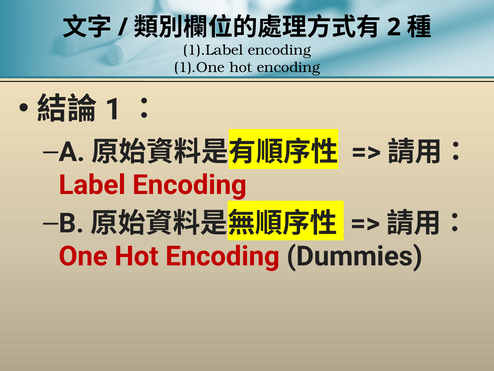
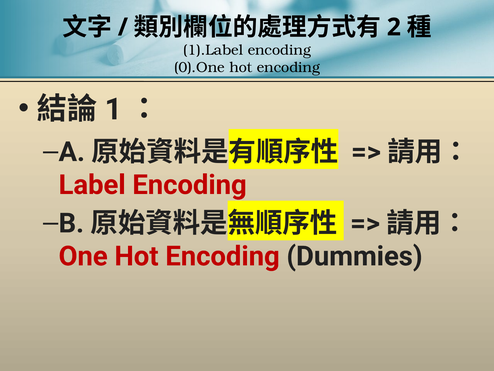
1).One: 1).One -> 0).One (199, 67)
